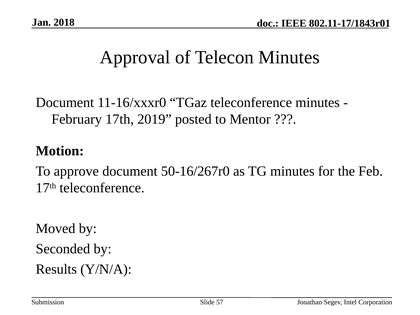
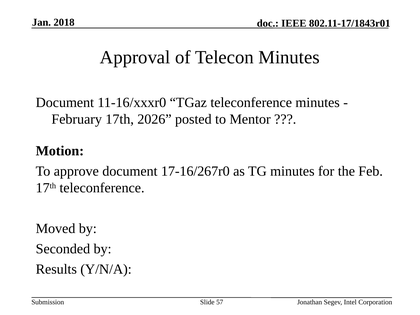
2019: 2019 -> 2026 (154, 119)
50-16/267r0: 50-16/267r0 -> 17-16/267r0 (195, 171)
